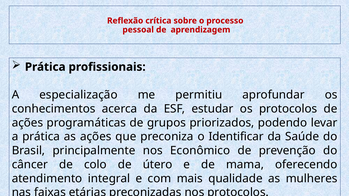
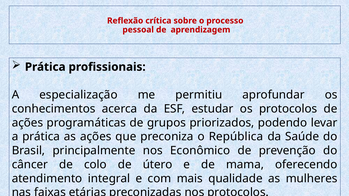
Identificar: Identificar -> República (236, 137)
